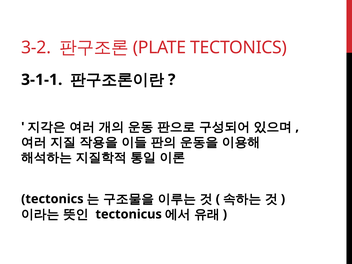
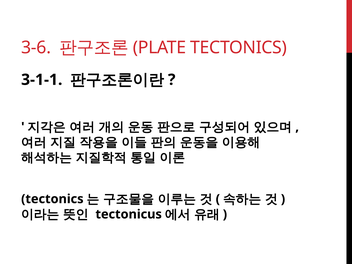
3-2: 3-2 -> 3-6 (36, 48)
